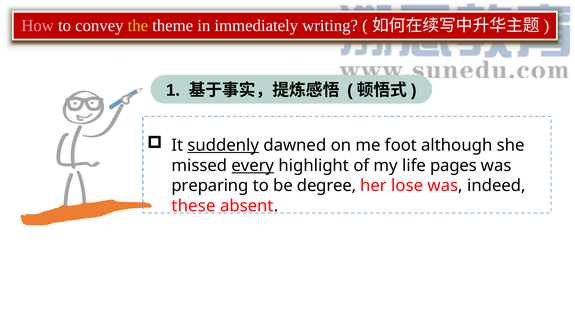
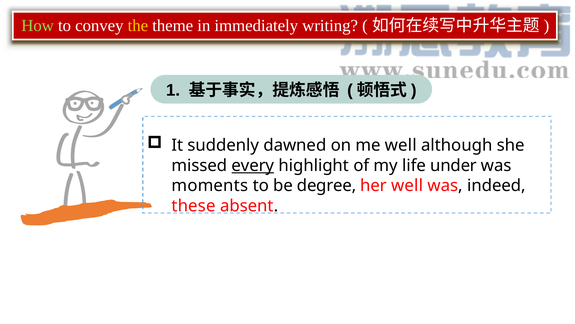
How colour: pink -> light green (38, 26)
suddenly underline: present -> none (223, 145)
me foot: foot -> well (401, 145)
pages: pages -> under (454, 165)
preparing: preparing -> moments (210, 185)
her lose: lose -> well (407, 185)
